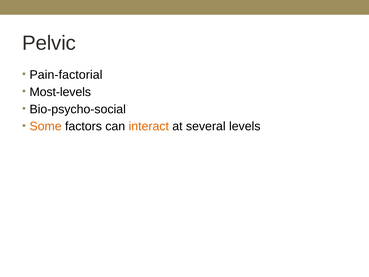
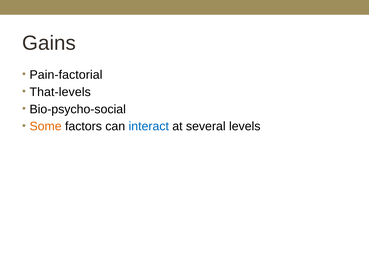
Pelvic: Pelvic -> Gains (49, 43)
Most-levels: Most-levels -> That-levels (60, 92)
interact colour: orange -> blue (149, 126)
